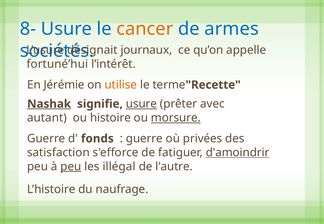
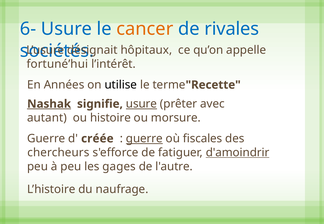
8-: 8- -> 6- (28, 29)
armes: armes -> rivales (232, 29)
journaux: journaux -> hôpitaux (146, 50)
Jérémie: Jérémie -> Années (64, 85)
utilise colour: orange -> black (121, 85)
morsure underline: present -> none (176, 118)
fonds: fonds -> créée (97, 139)
guerre underline: none -> present (144, 139)
privées: privées -> fiscales (203, 139)
satisfaction: satisfaction -> chercheurs (58, 153)
peu underline: present -> none (71, 167)
illégal: illégal -> gages (119, 167)
